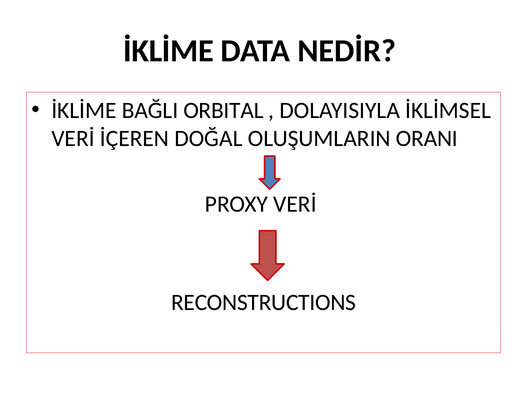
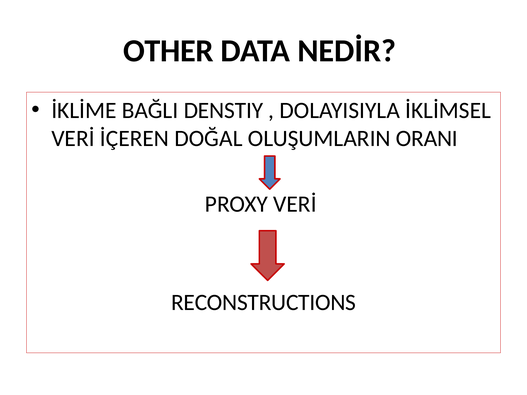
İKLİME: İKLİME -> OTHER (168, 51)
ORBITAL: ORBITAL -> DENSTIY (223, 111)
